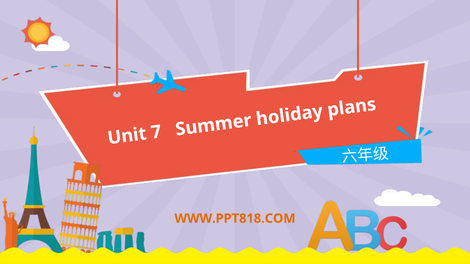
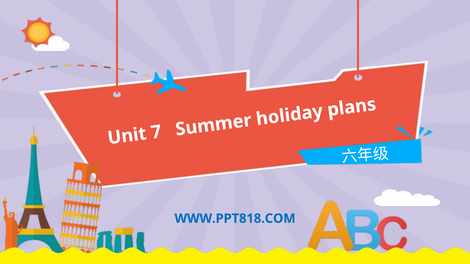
WWW.PPT818.COM colour: orange -> blue (235, 219)
